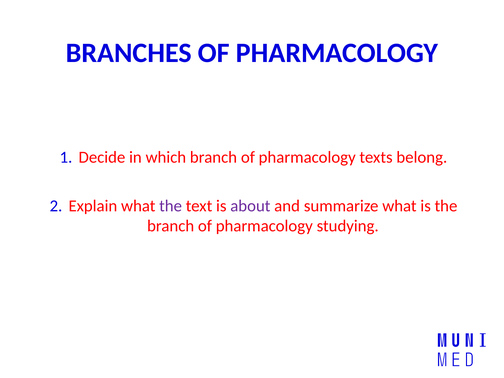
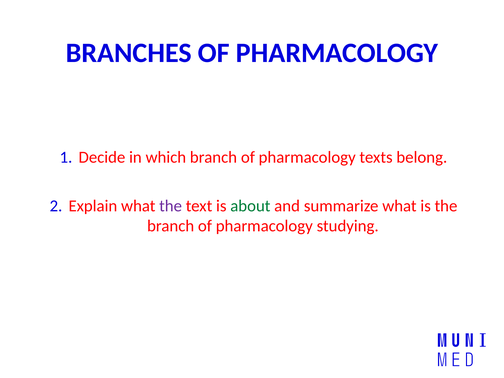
about colour: purple -> green (250, 206)
